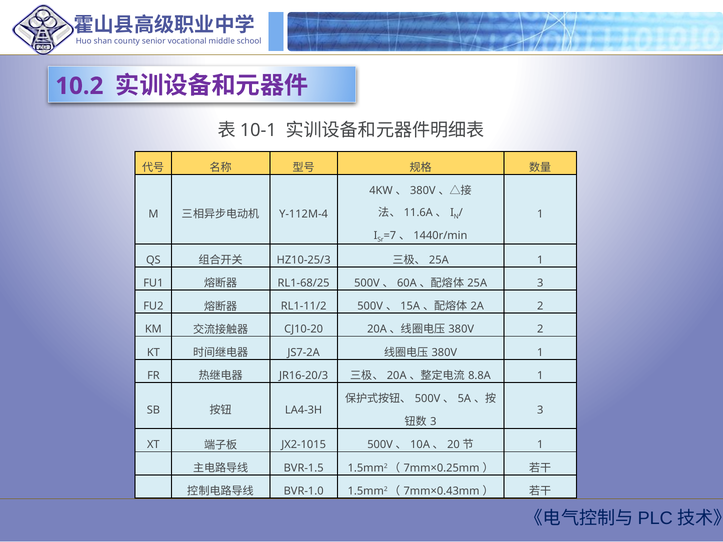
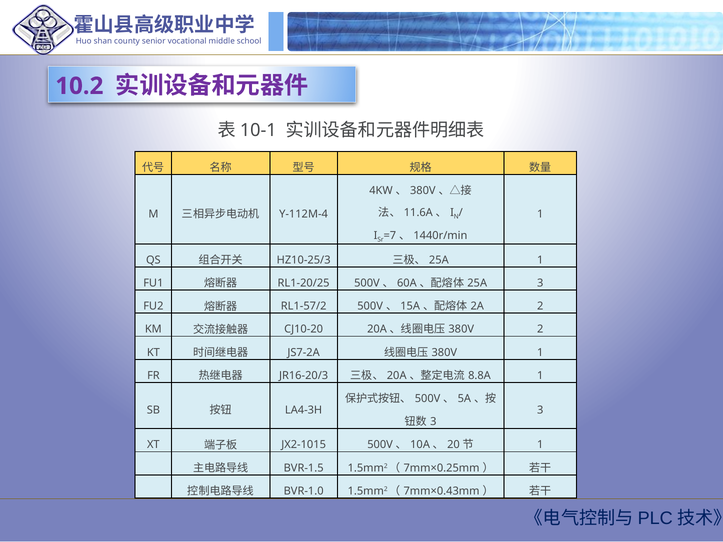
RL1-68/25: RL1-68/25 -> RL1-20/25 (304, 283)
RL1-11/2: RL1-11/2 -> RL1-57/2 (304, 306)
